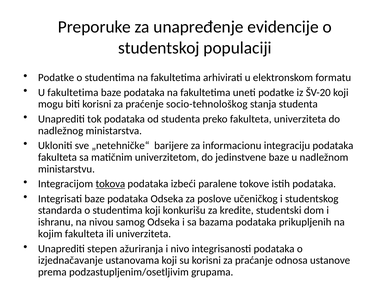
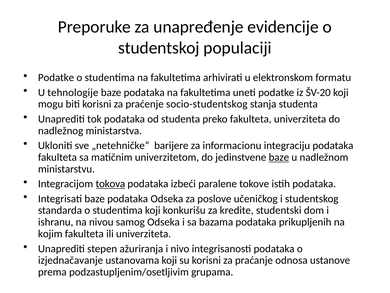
U fakultetima: fakultetima -> tehnologije (73, 92)
socio-tehnološkog: socio-tehnološkog -> socio-studentskog (207, 104)
baze underline: none -> present (279, 157)
